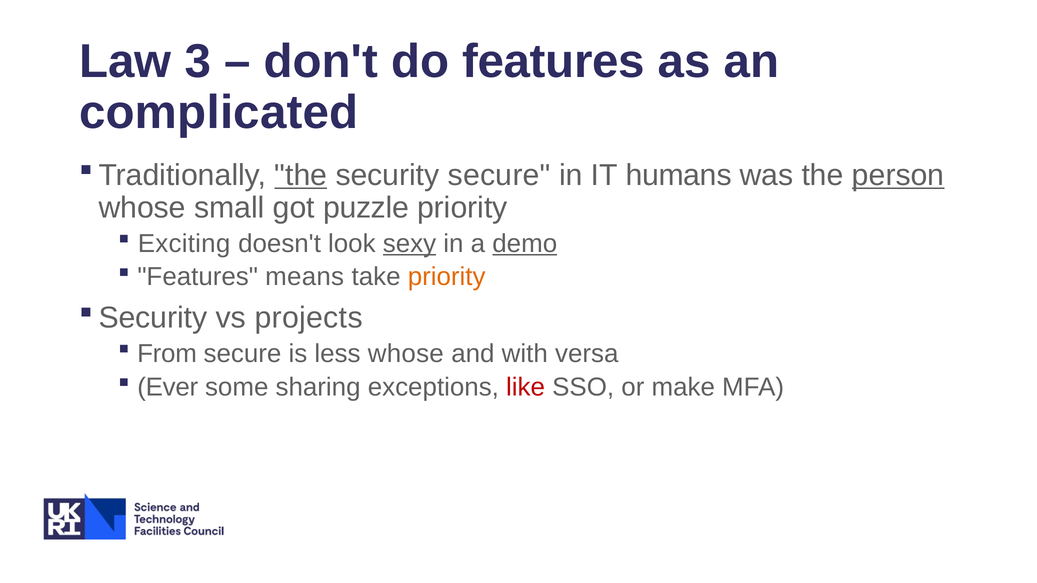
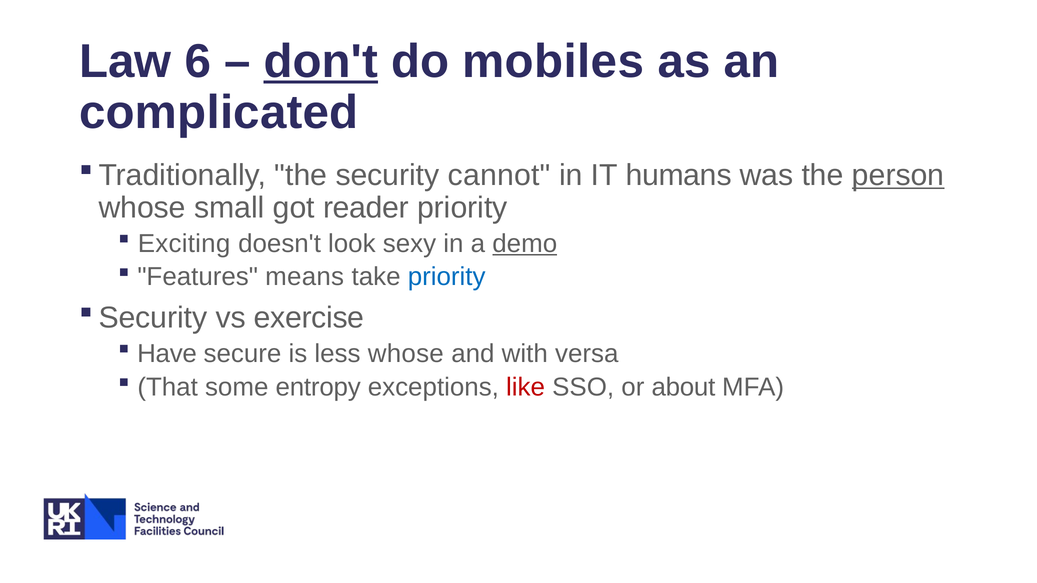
3: 3 -> 6 (198, 61)
don't underline: none -> present (321, 61)
do features: features -> mobiles (553, 61)
the underline: present -> none (301, 175)
security secure: secure -> cannot (499, 175)
puzzle: puzzle -> reader (366, 208)
sexy underline: present -> none (409, 244)
priority colour: orange -> blue (447, 277)
projects: projects -> exercise (309, 318)
From: From -> Have (167, 354)
Ever: Ever -> That (168, 387)
sharing: sharing -> entropy (318, 387)
make: make -> about (683, 387)
